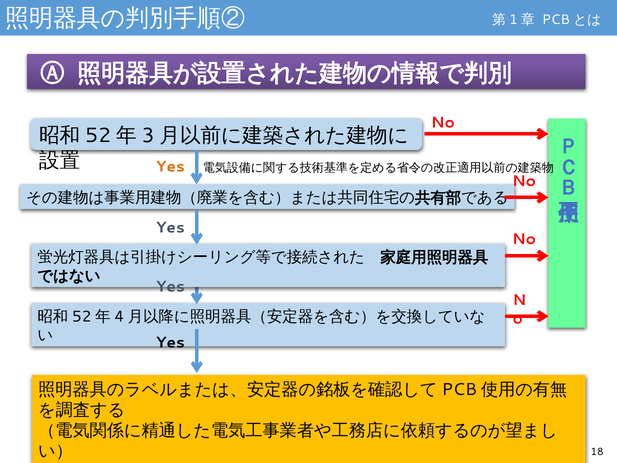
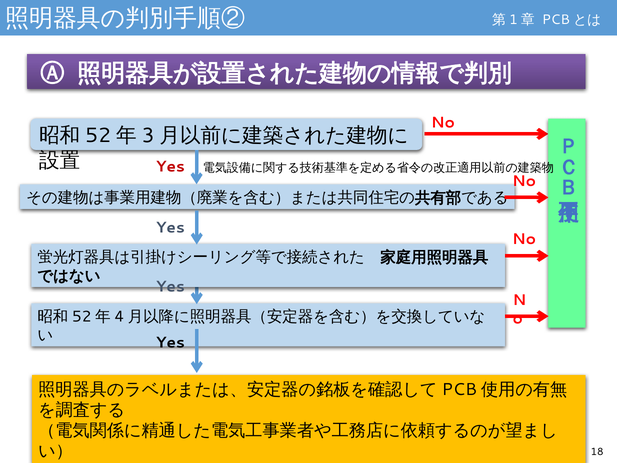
Yes colour: orange -> red (170, 167)
